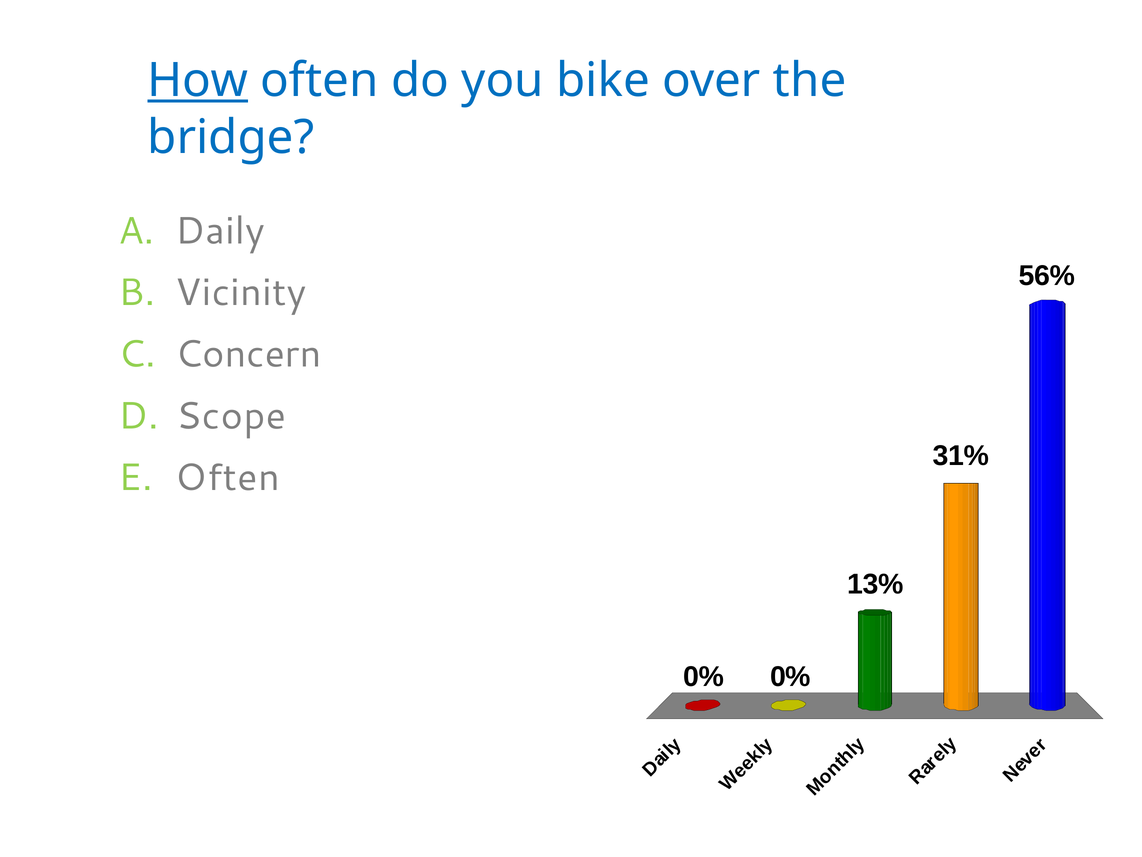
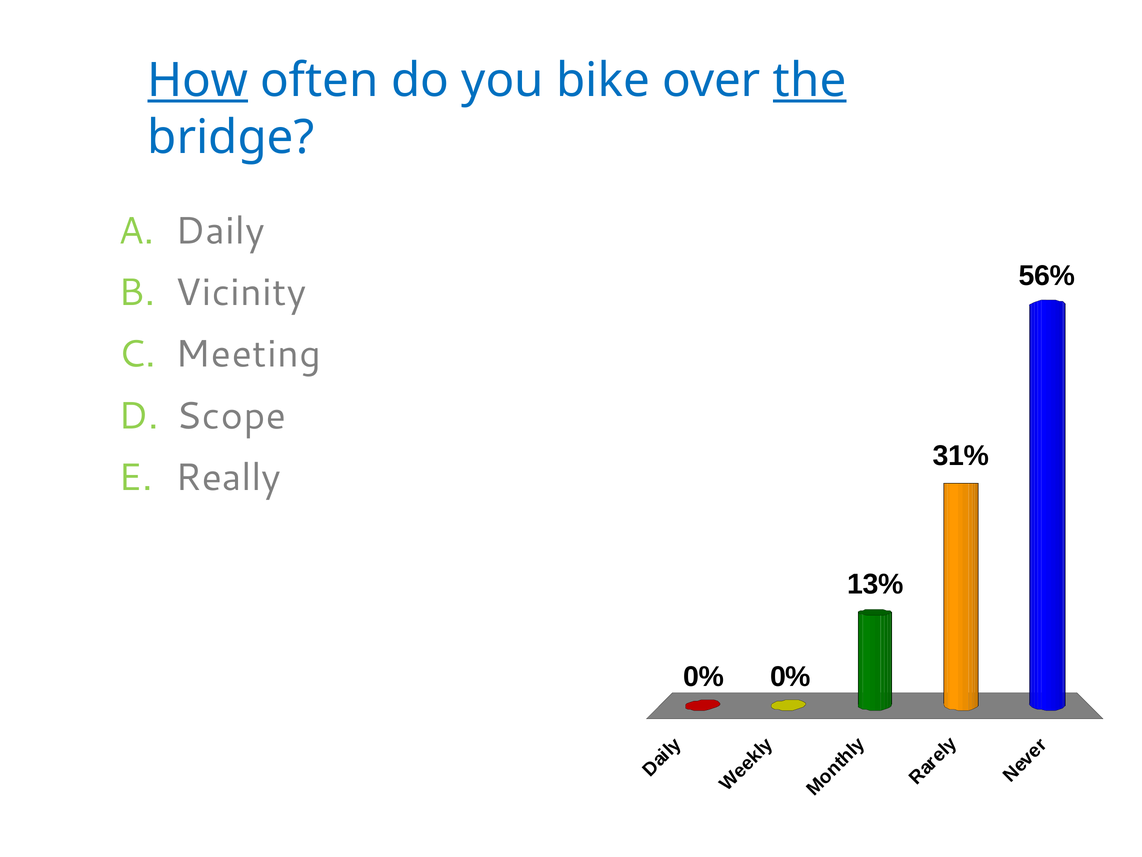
the underline: none -> present (810, 80)
Concern: Concern -> Meeting (248, 354)
Often: Often -> Really (228, 477)
